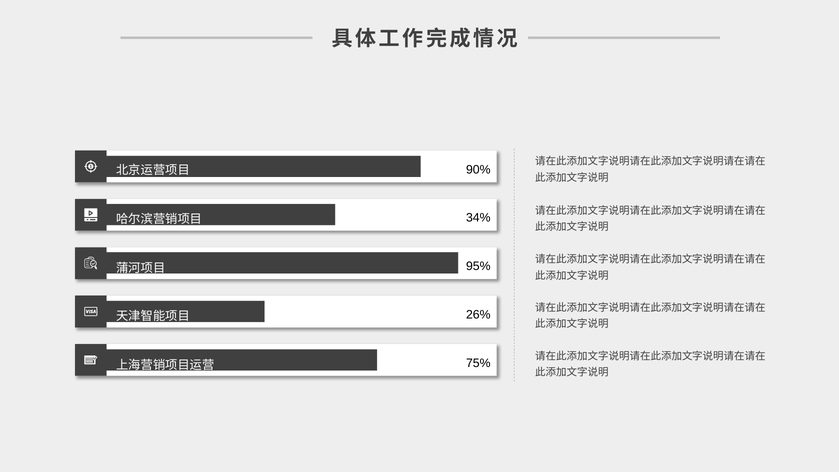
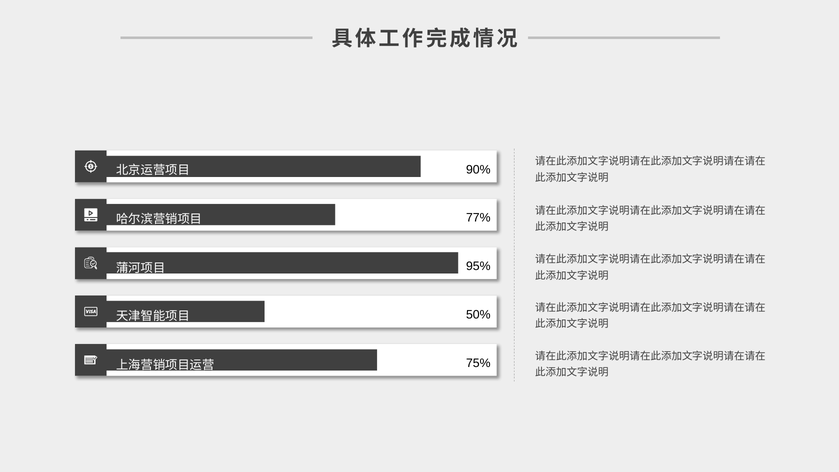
34%: 34% -> 77% (478, 218)
26%: 26% -> 50% (478, 315)
